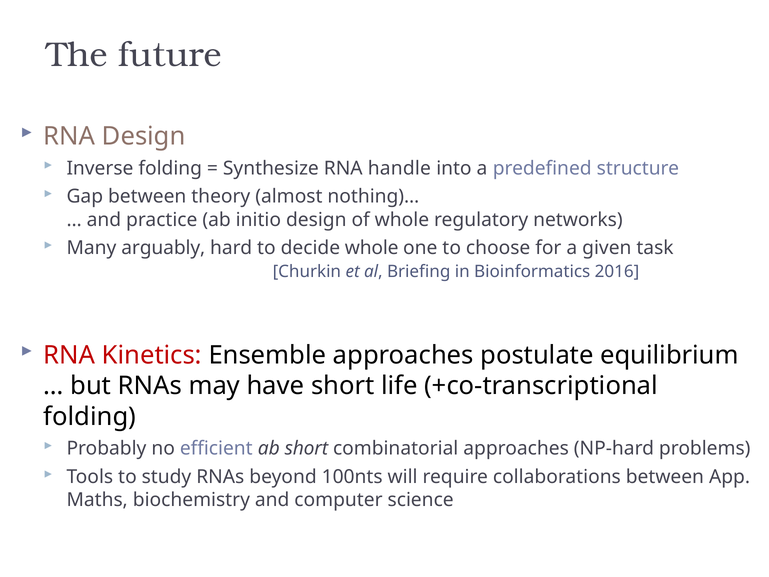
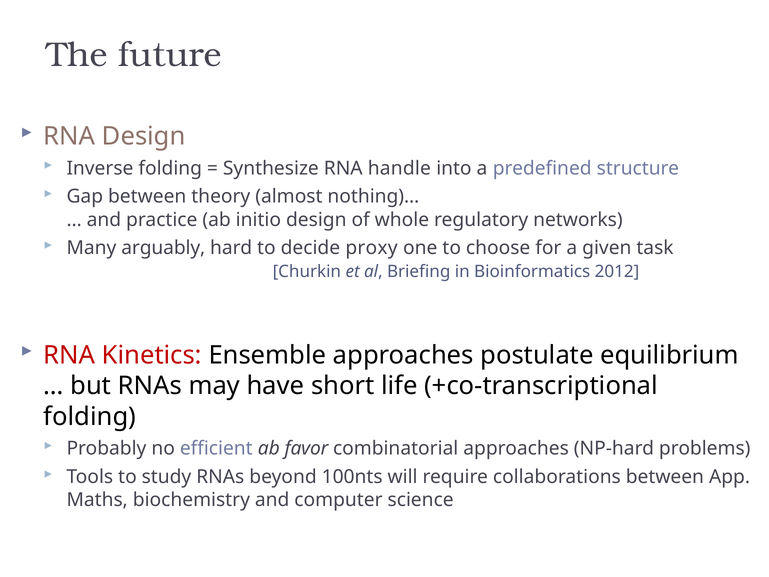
decide whole: whole -> proxy (372, 248)
2016: 2016 -> 2012 (617, 272)
ab short: short -> favor (306, 448)
